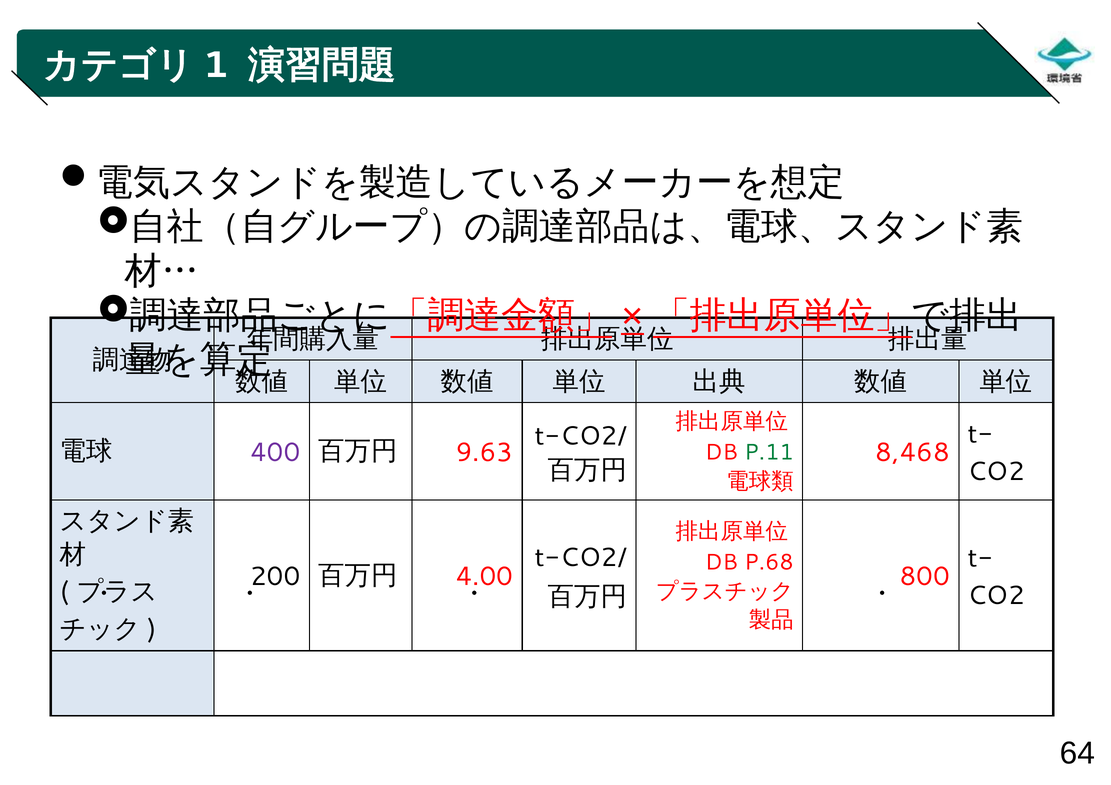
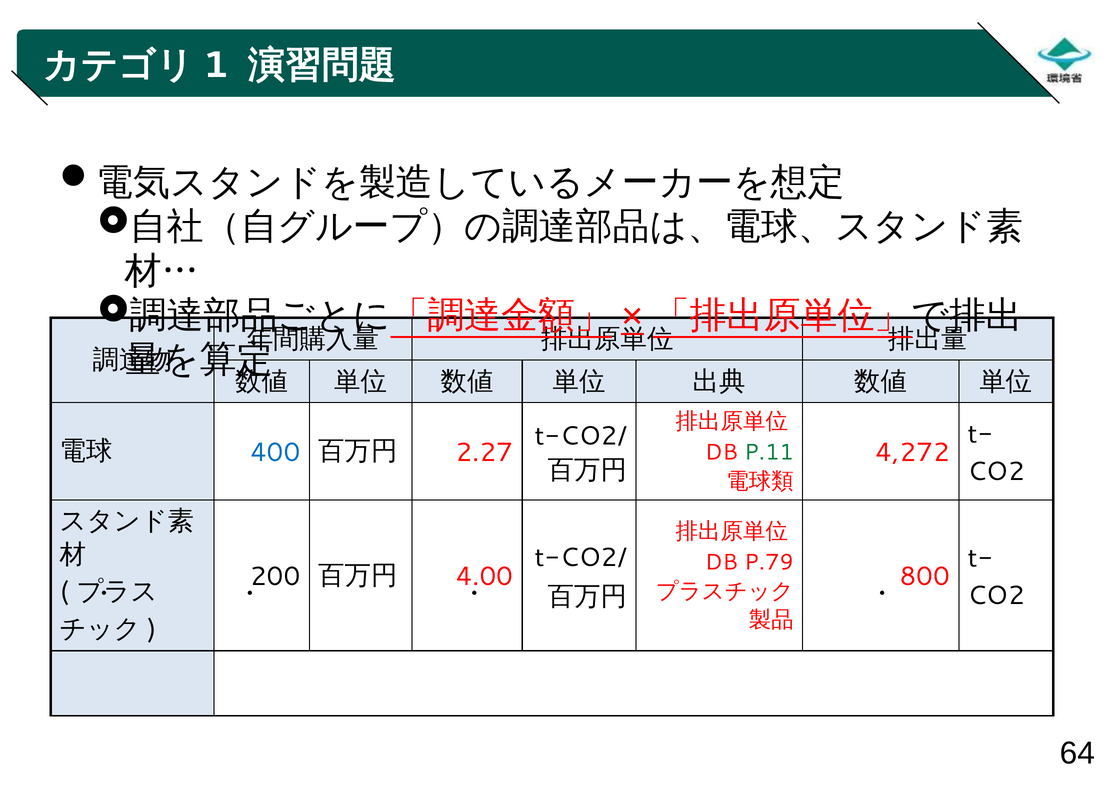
400 colour: purple -> blue (275, 453)
9.63: 9.63 -> 2.27 (484, 453)
8,468: 8,468 -> 4,272 (913, 453)
P.68: P.68 -> P.79 (769, 563)
